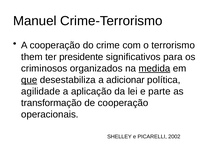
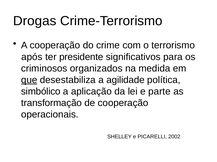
Manuel: Manuel -> Drogas (35, 21)
them: them -> após (32, 57)
medida underline: present -> none (154, 69)
adicionar: adicionar -> agilidade (125, 80)
agilidade: agilidade -> simbólico (41, 92)
